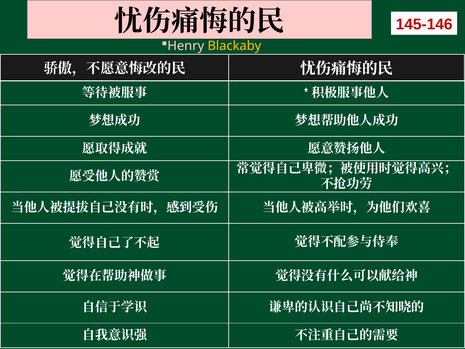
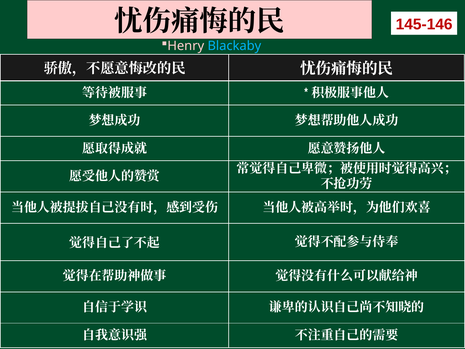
Blackaby colour: yellow -> light blue (234, 46)
